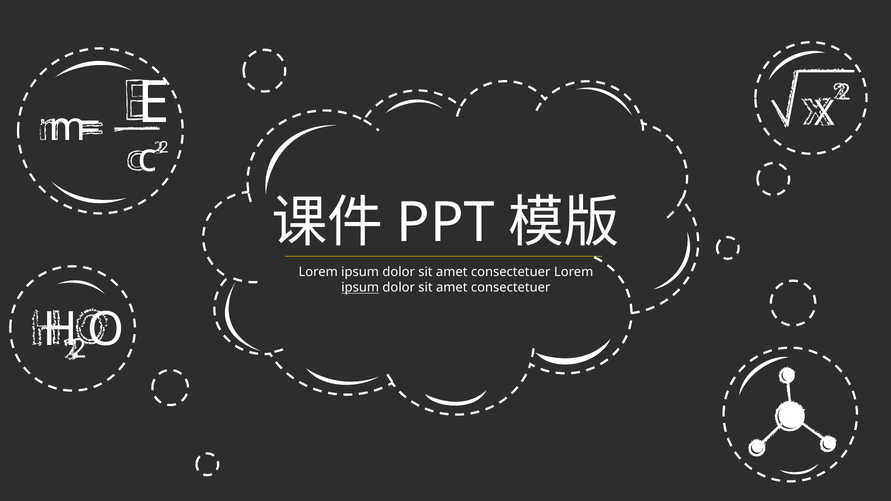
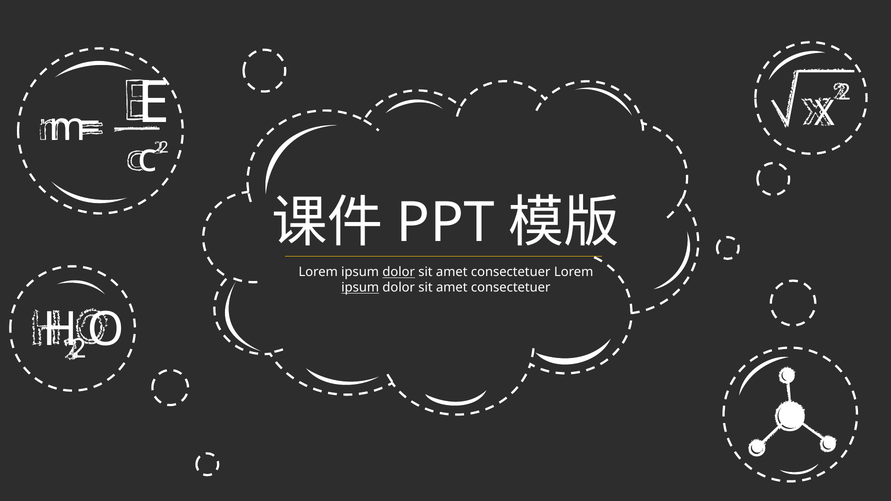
dolor underline: none -> present (399, 272)
